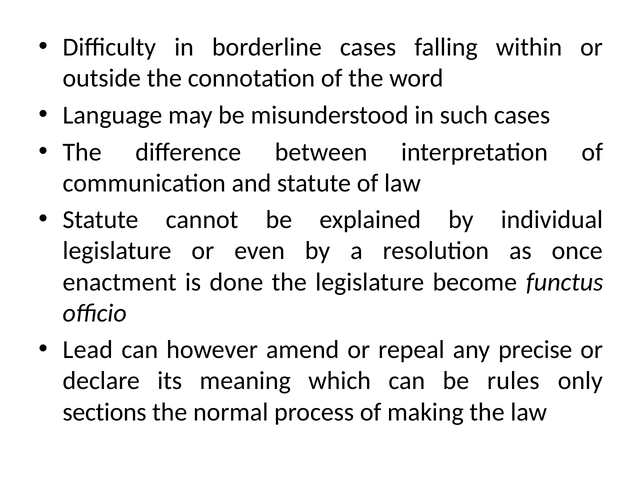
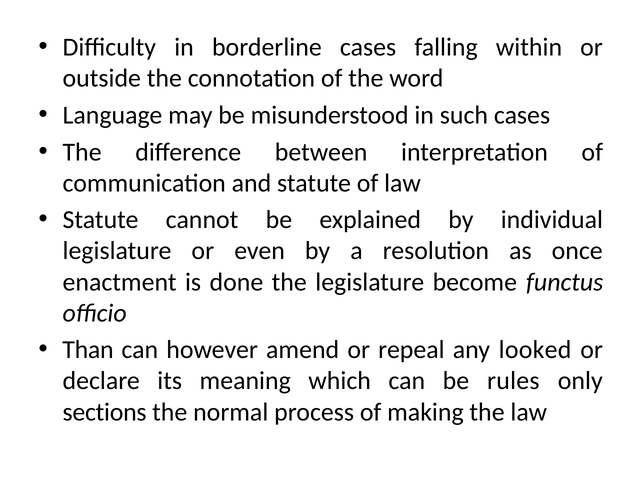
Lead: Lead -> Than (88, 349)
precise: precise -> looked (535, 349)
